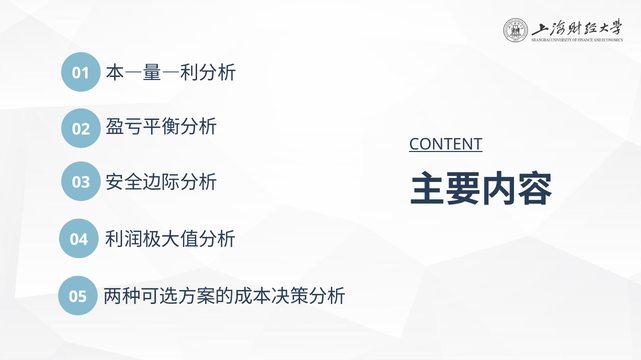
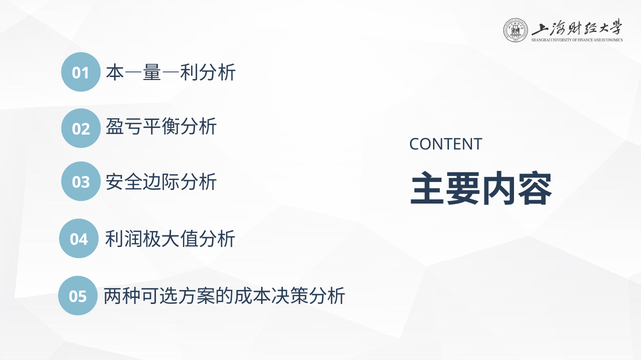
CONTENT underline: present -> none (446, 145)
